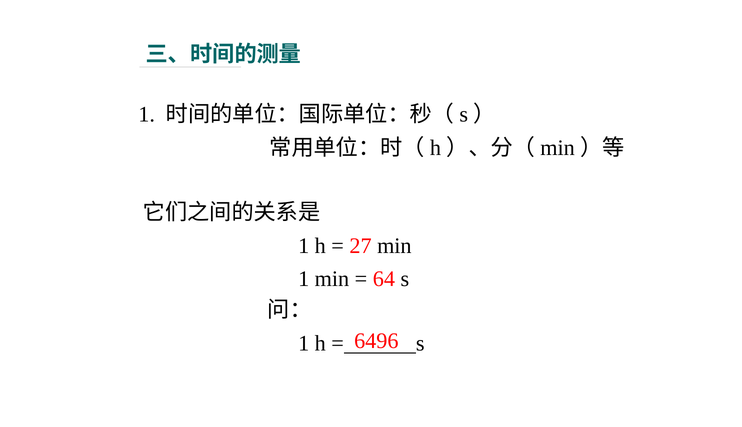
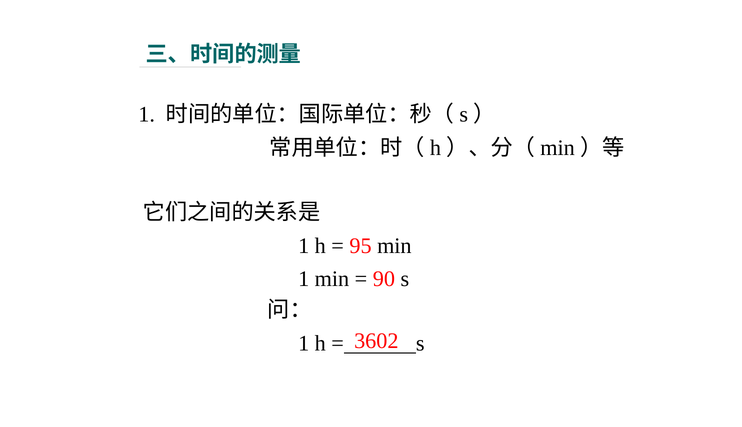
27: 27 -> 95 (361, 246)
64: 64 -> 90 (384, 279)
6496: 6496 -> 3602 (376, 341)
